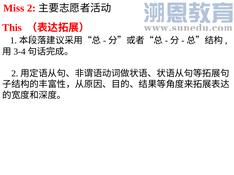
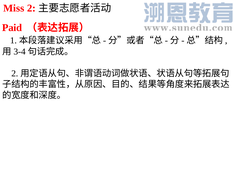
This: This -> Paid (12, 28)
